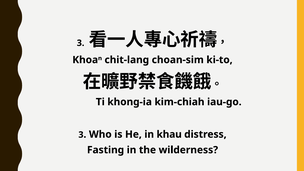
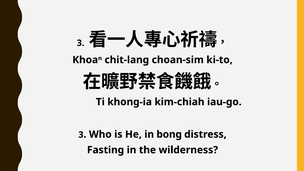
khau: khau -> bong (169, 134)
